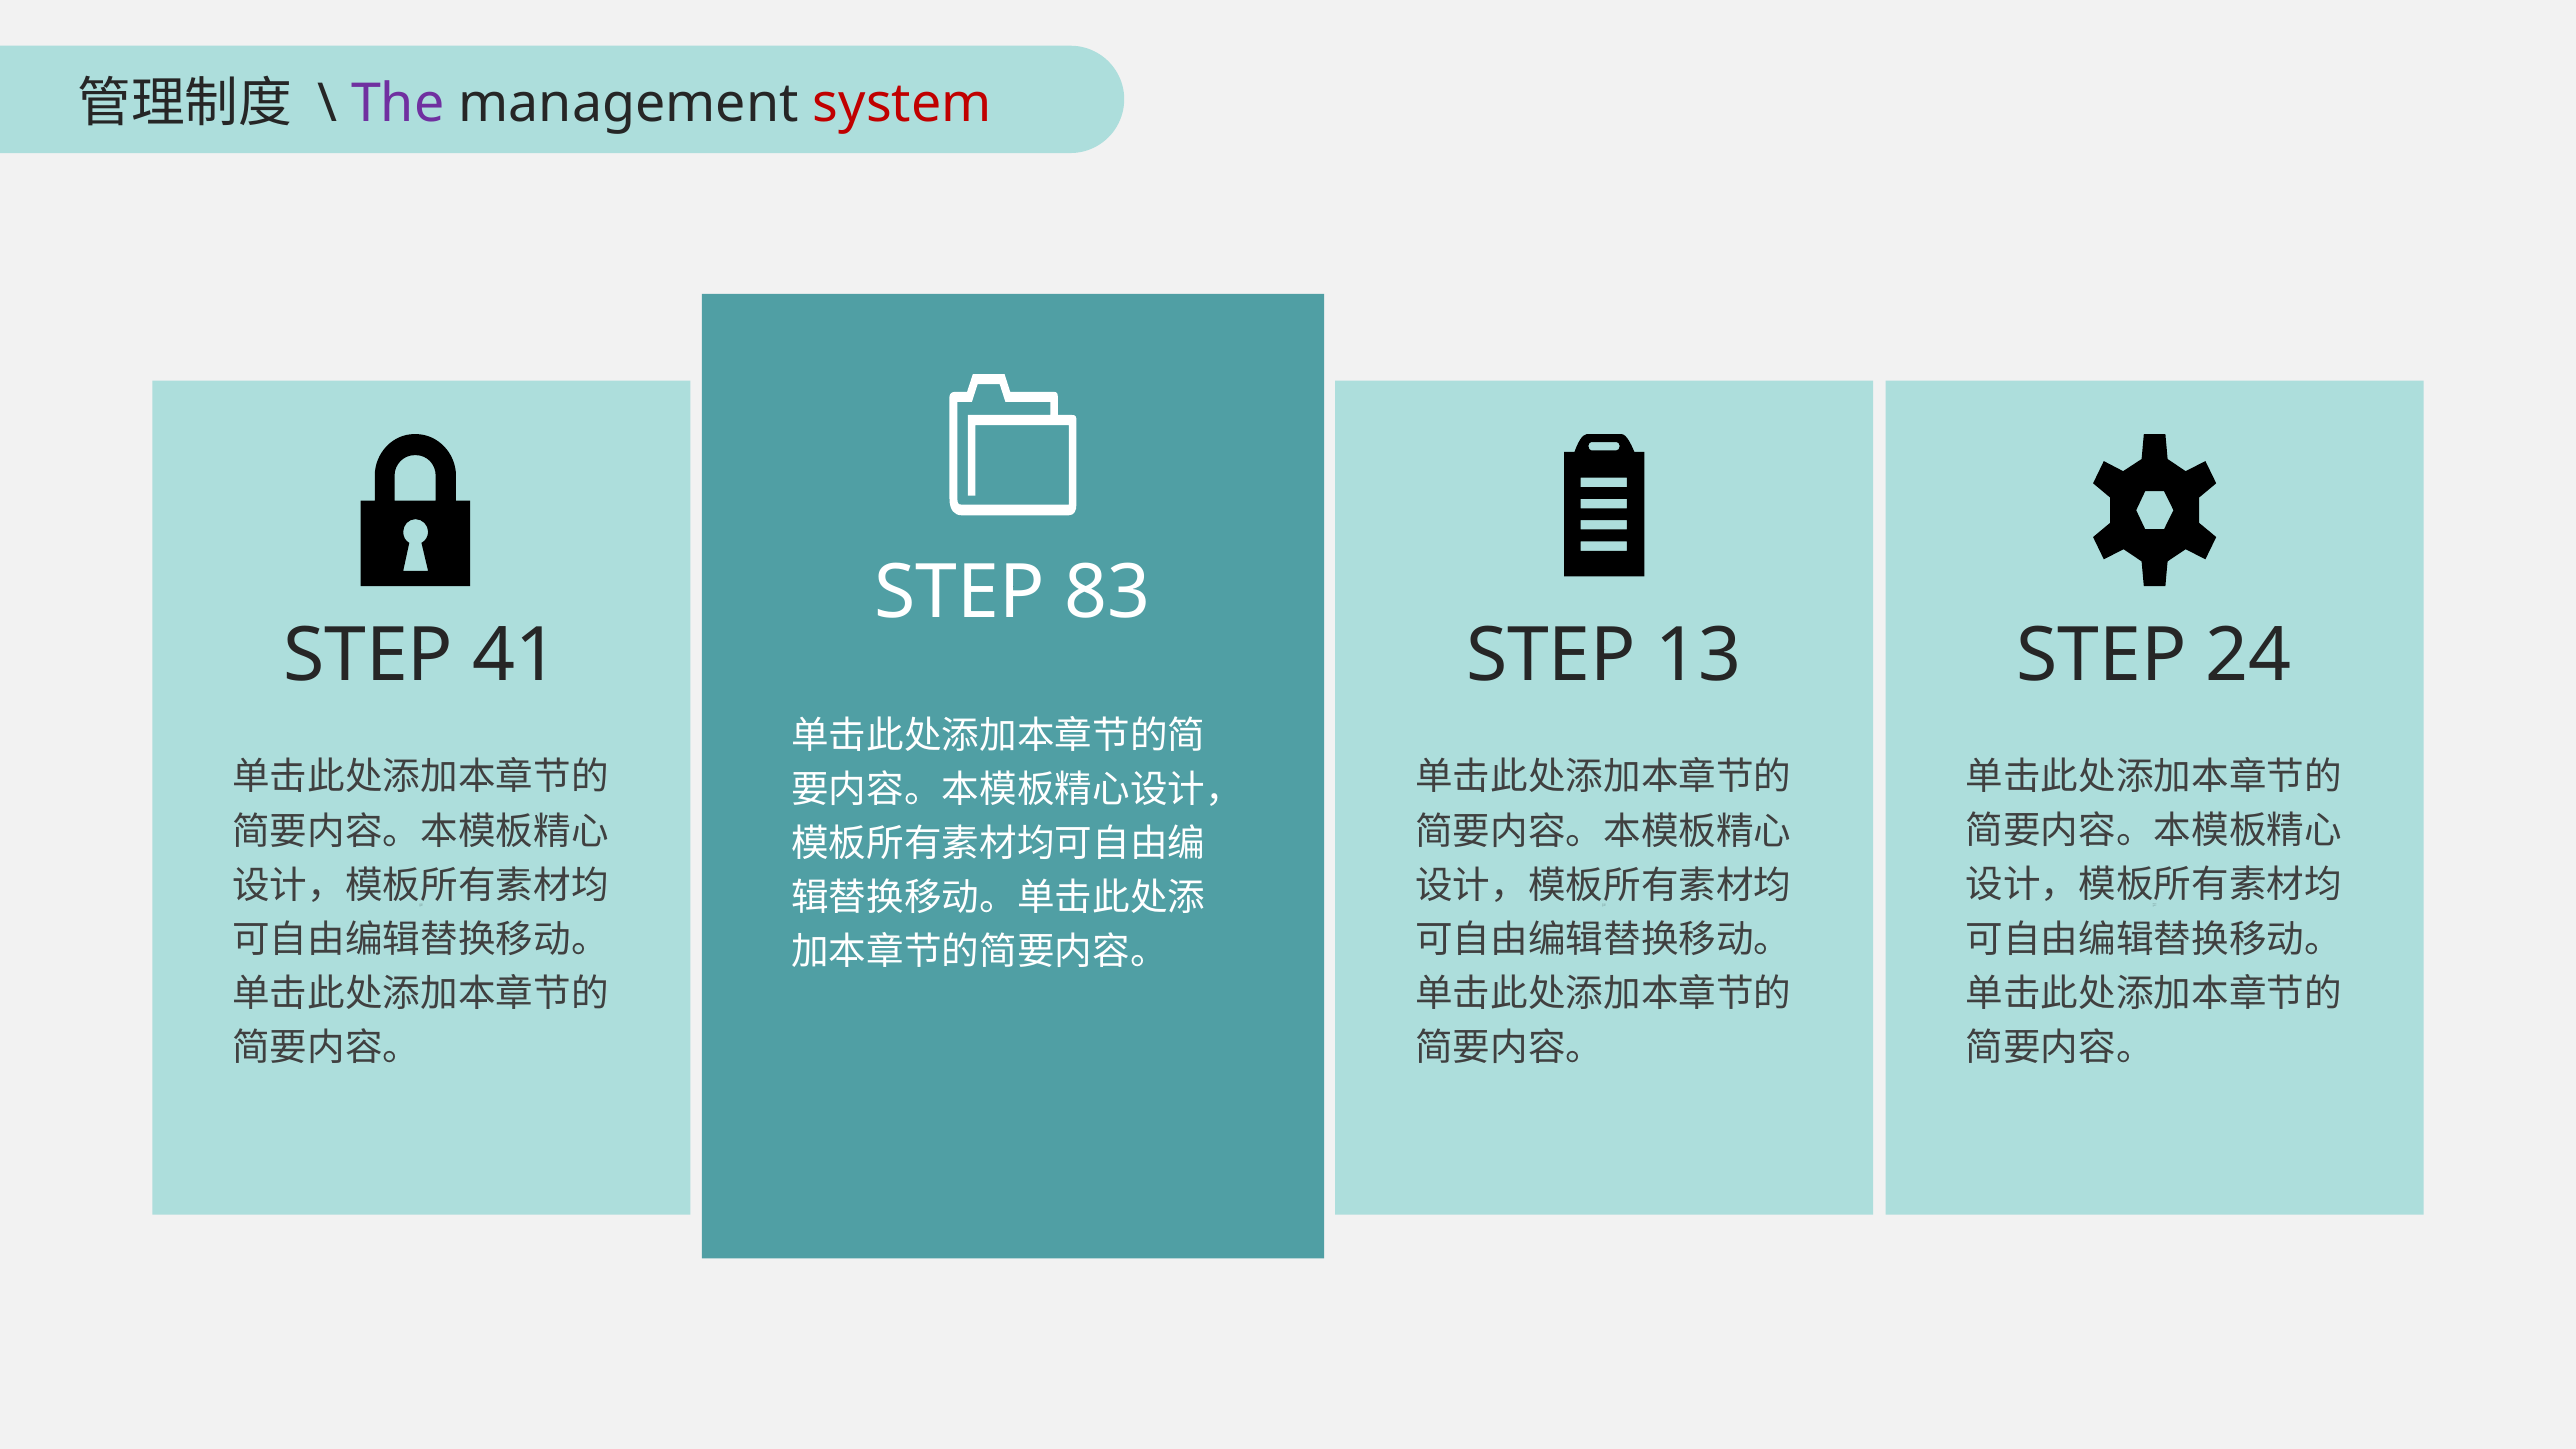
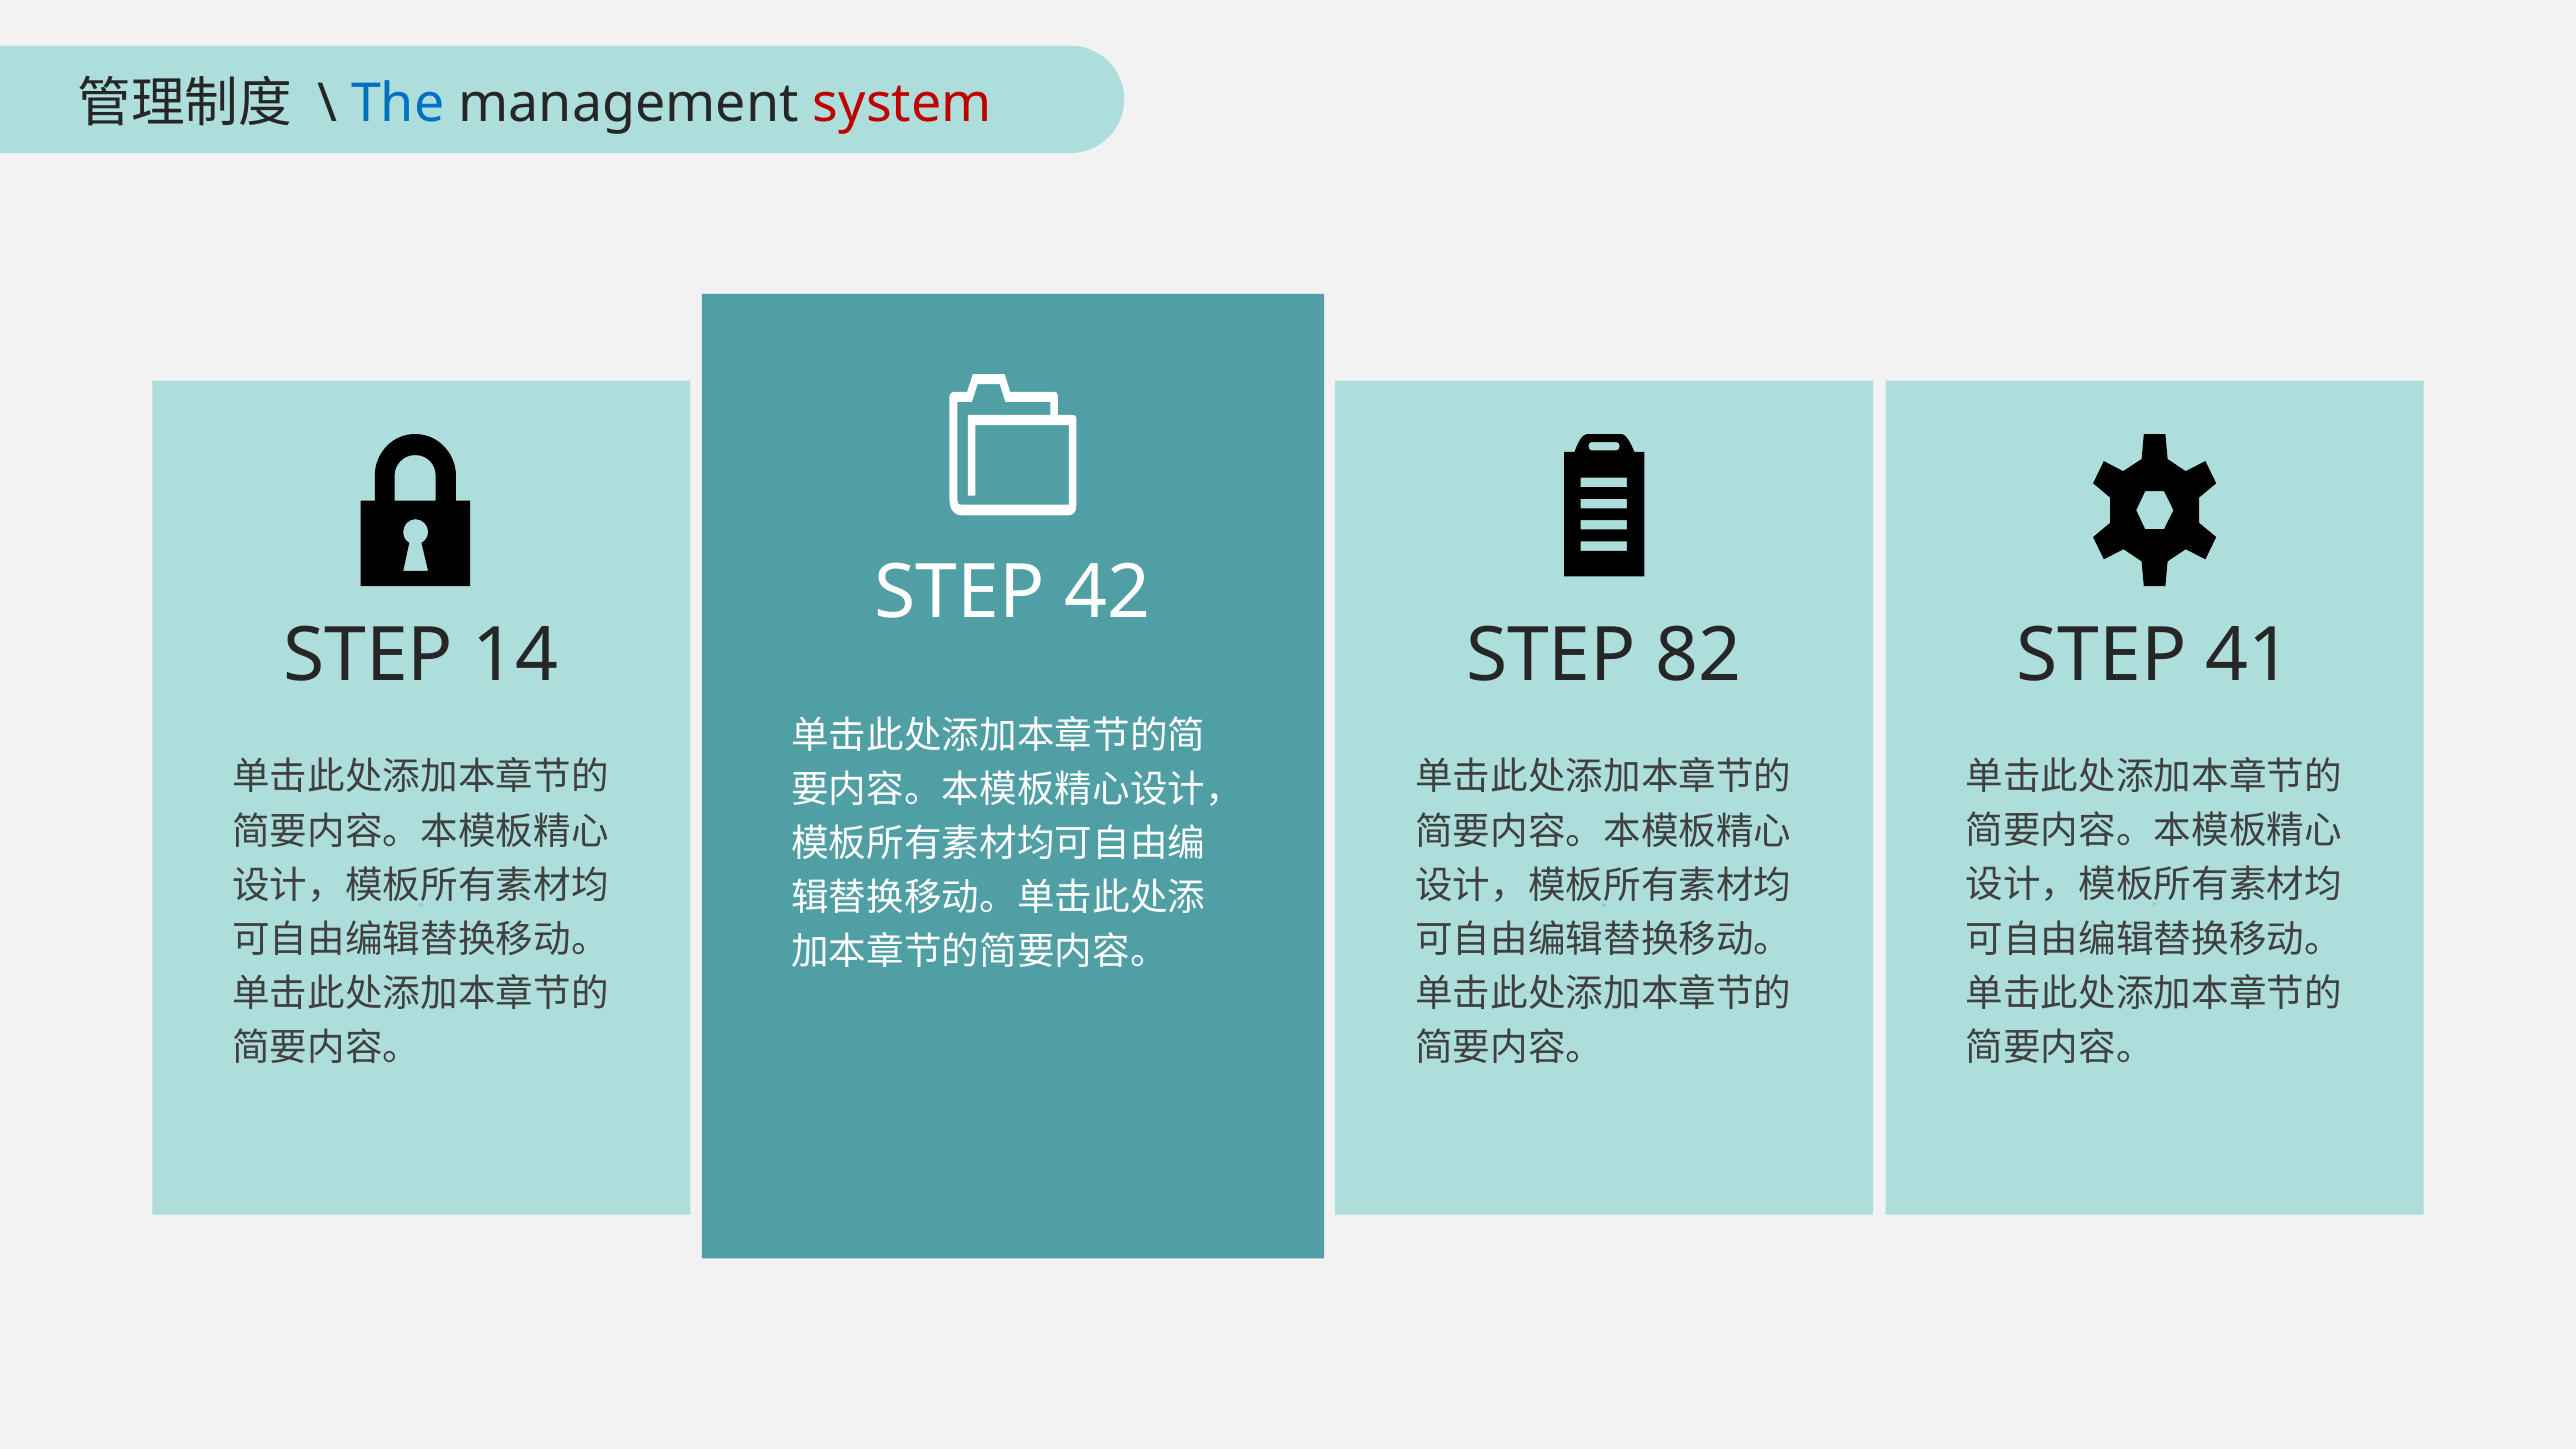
The colour: purple -> blue (398, 104)
83: 83 -> 42 (1107, 593)
41: 41 -> 14 (516, 656)
13: 13 -> 82 (1698, 656)
24: 24 -> 41 (2249, 656)
